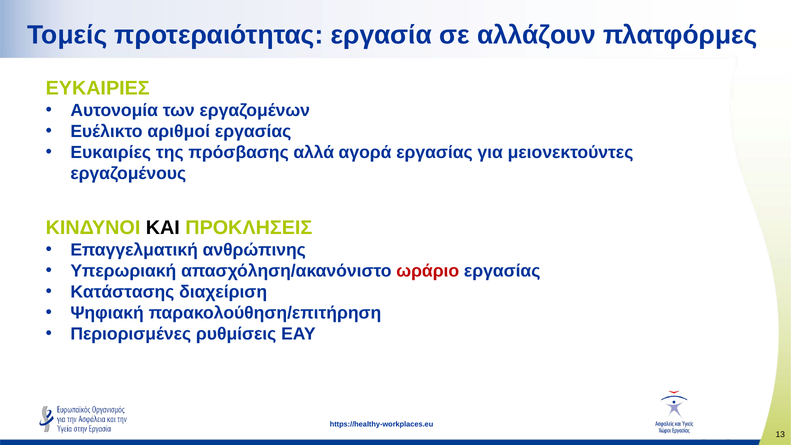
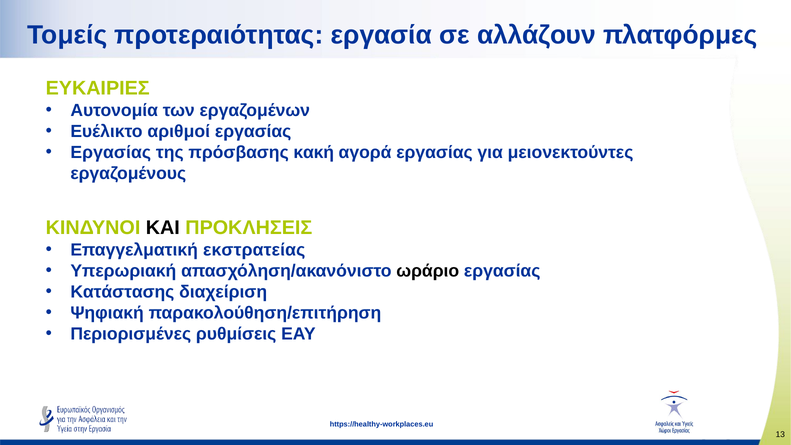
Ευκαιρίες: Ευκαιρίες -> Εργασίας (111, 152)
αλλά: αλλά -> κακή (314, 152)
ανθρώπινης: ανθρώπινης -> εκστρατείας (254, 250)
ωράριο colour: red -> black (428, 271)
